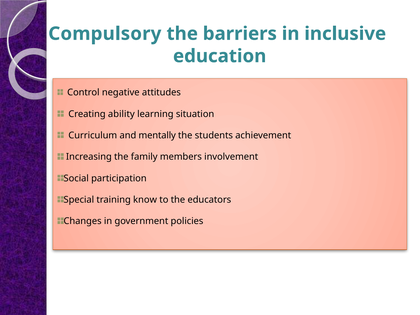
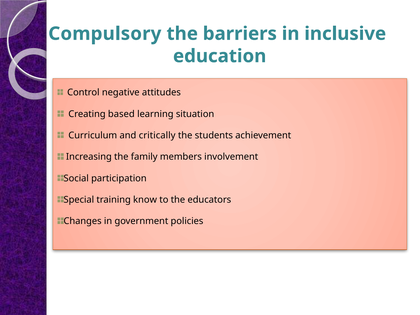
ability: ability -> based (121, 114)
mentally: mentally -> critically (157, 135)
